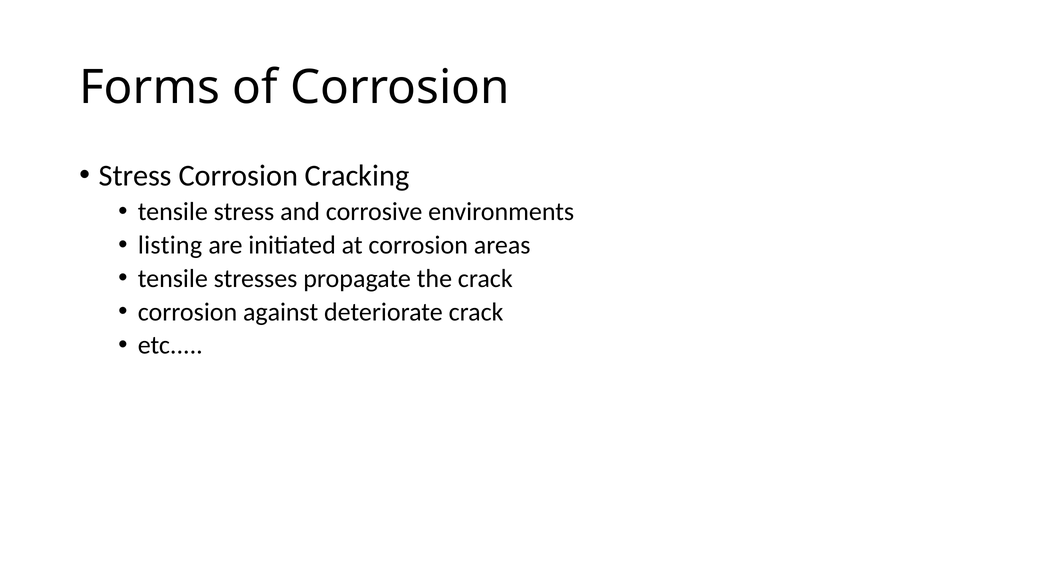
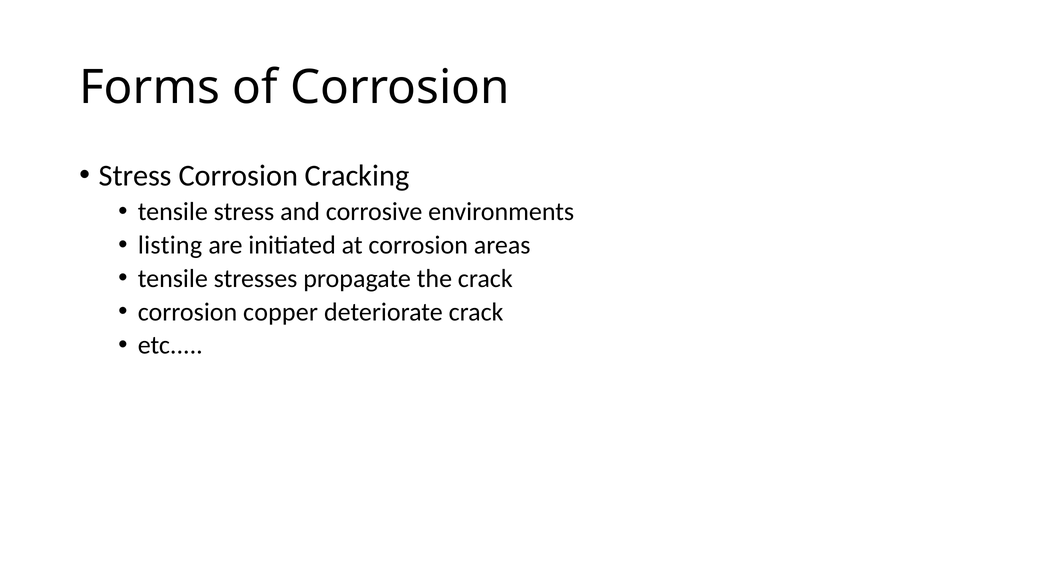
against: against -> copper (281, 312)
